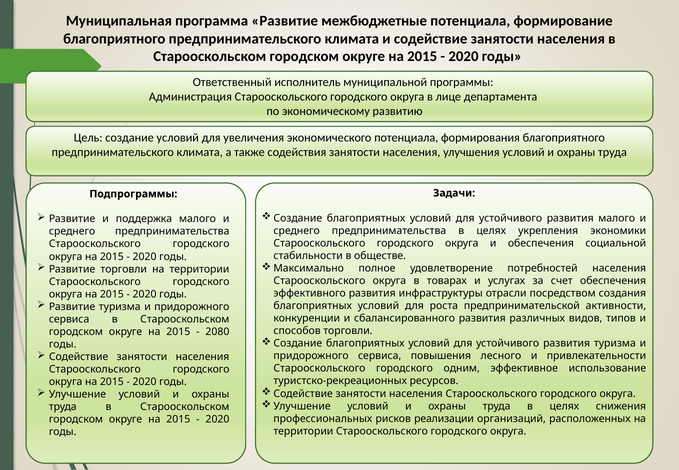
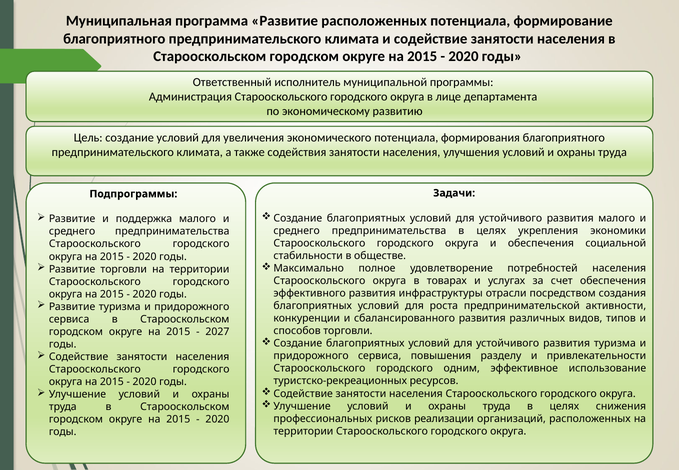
Развитие межбюджетные: межбюджетные -> расположенных (374, 21)
2080: 2080 -> 2027 (217, 332)
лесного: лесного -> разделу (501, 356)
